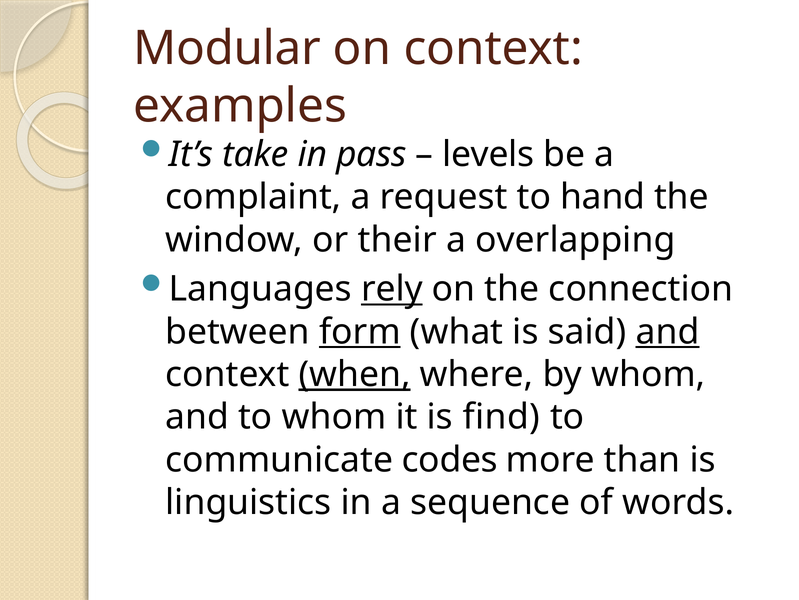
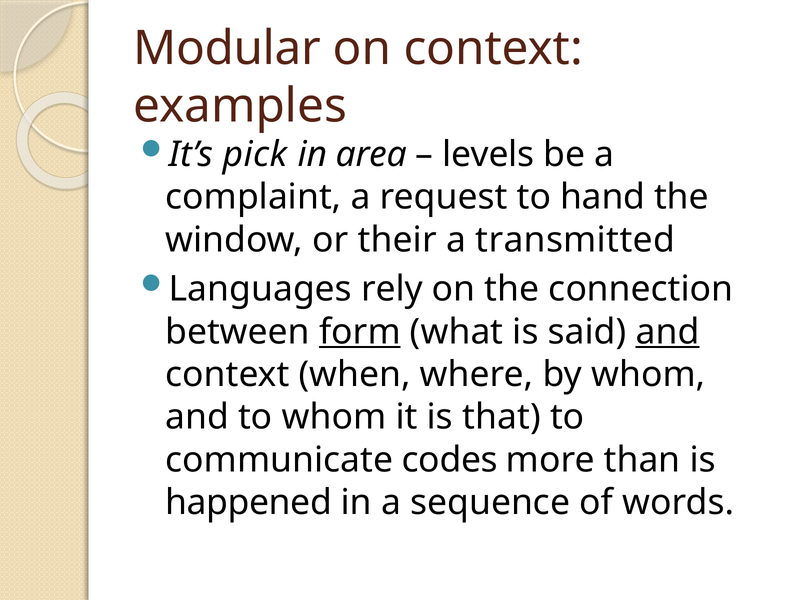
take: take -> pick (255, 154)
pass: pass -> area (371, 154)
overlapping: overlapping -> transmitted (575, 239)
rely underline: present -> none (392, 289)
when underline: present -> none (355, 374)
find: find -> that (501, 417)
linguistics: linguistics -> happened (249, 502)
